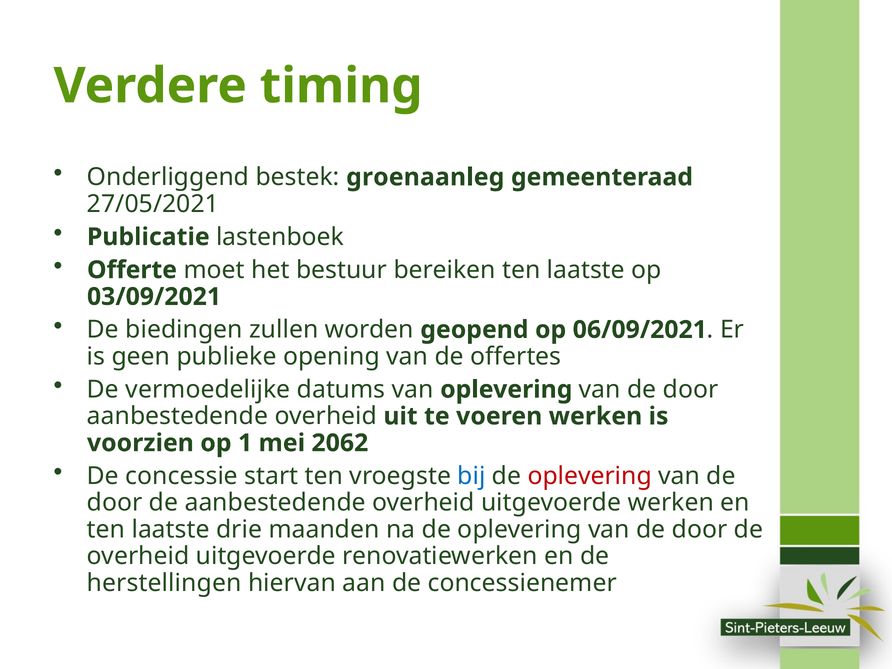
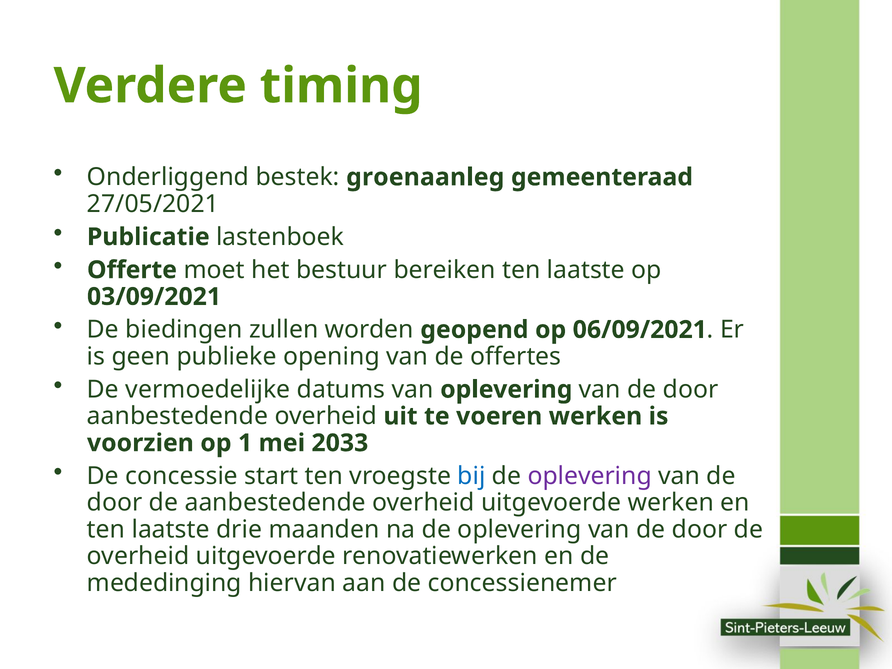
2062: 2062 -> 2033 (340, 443)
oplevering colour: red -> purple (590, 476)
herstellingen: herstellingen -> mededinging (164, 583)
